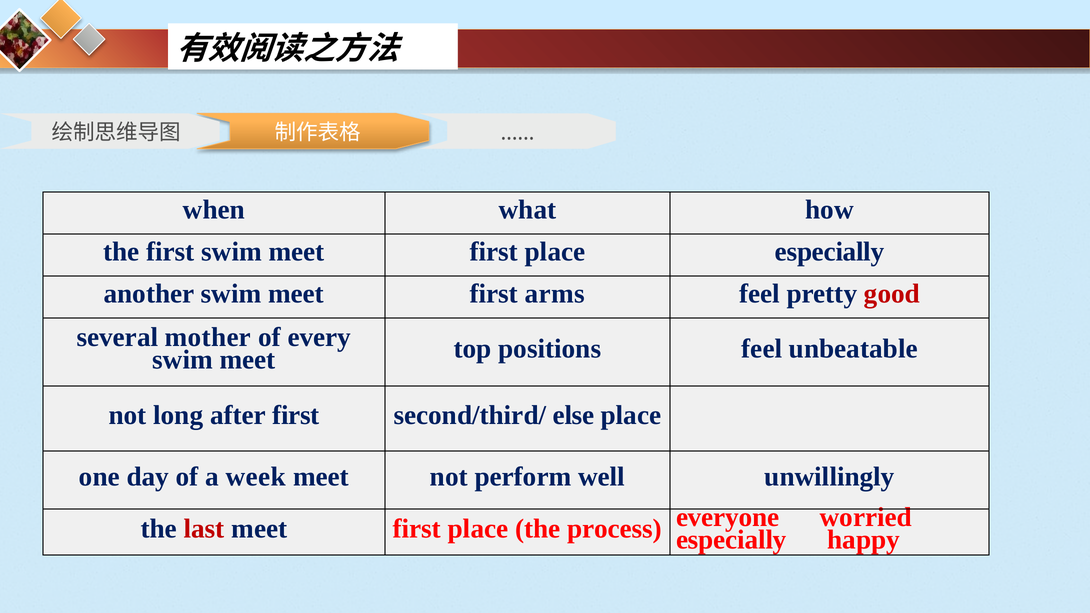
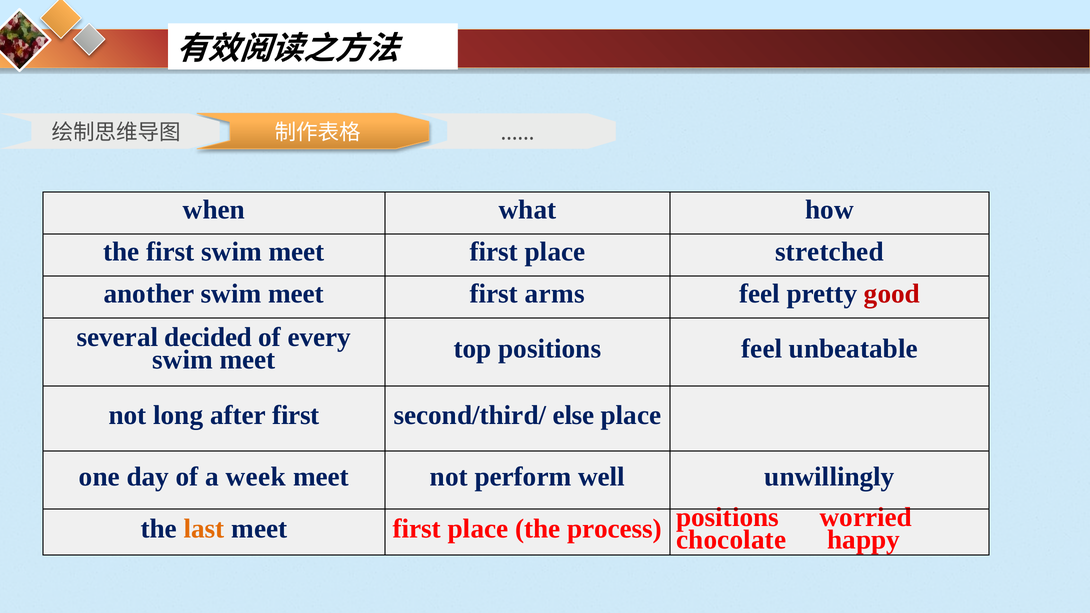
place especially: especially -> stretched (829, 252)
mother: mother -> decided (208, 337)
last colour: red -> orange (204, 529)
process everyone: everyone -> positions (727, 517)
especially: especially -> chocolate (731, 540)
